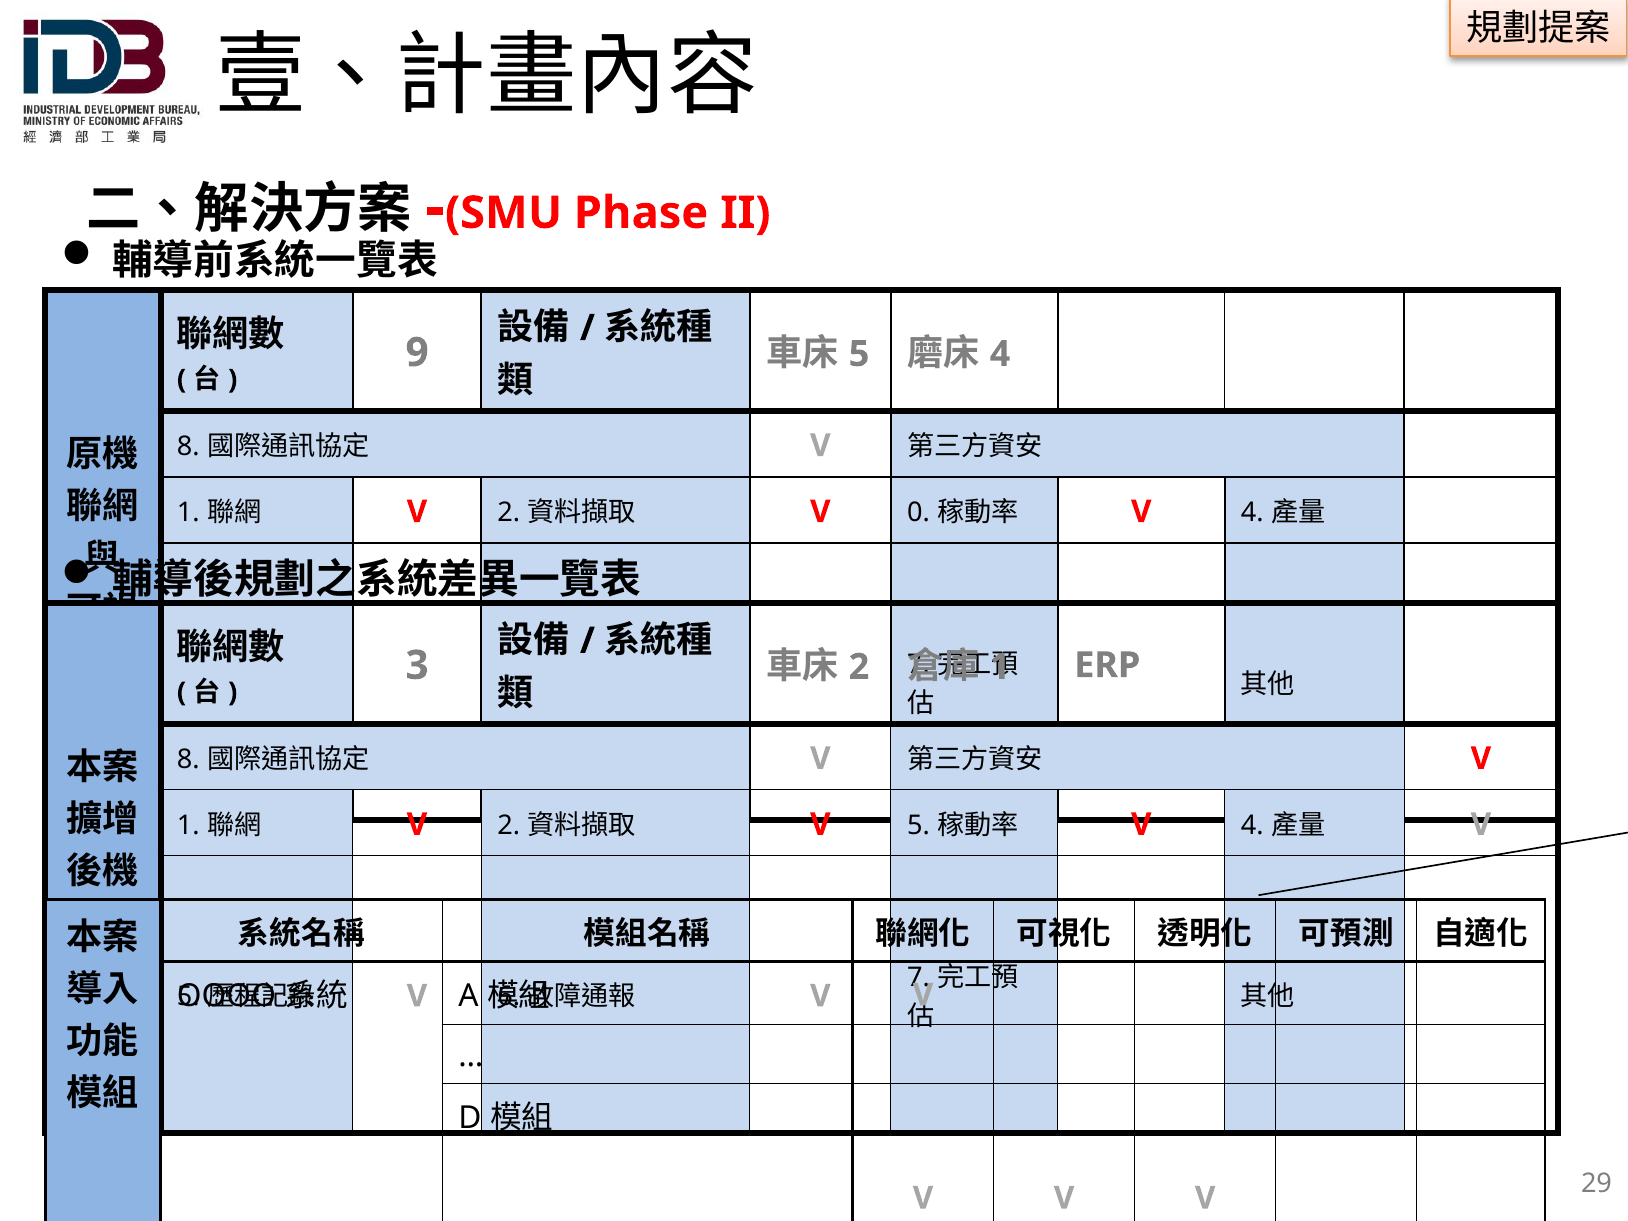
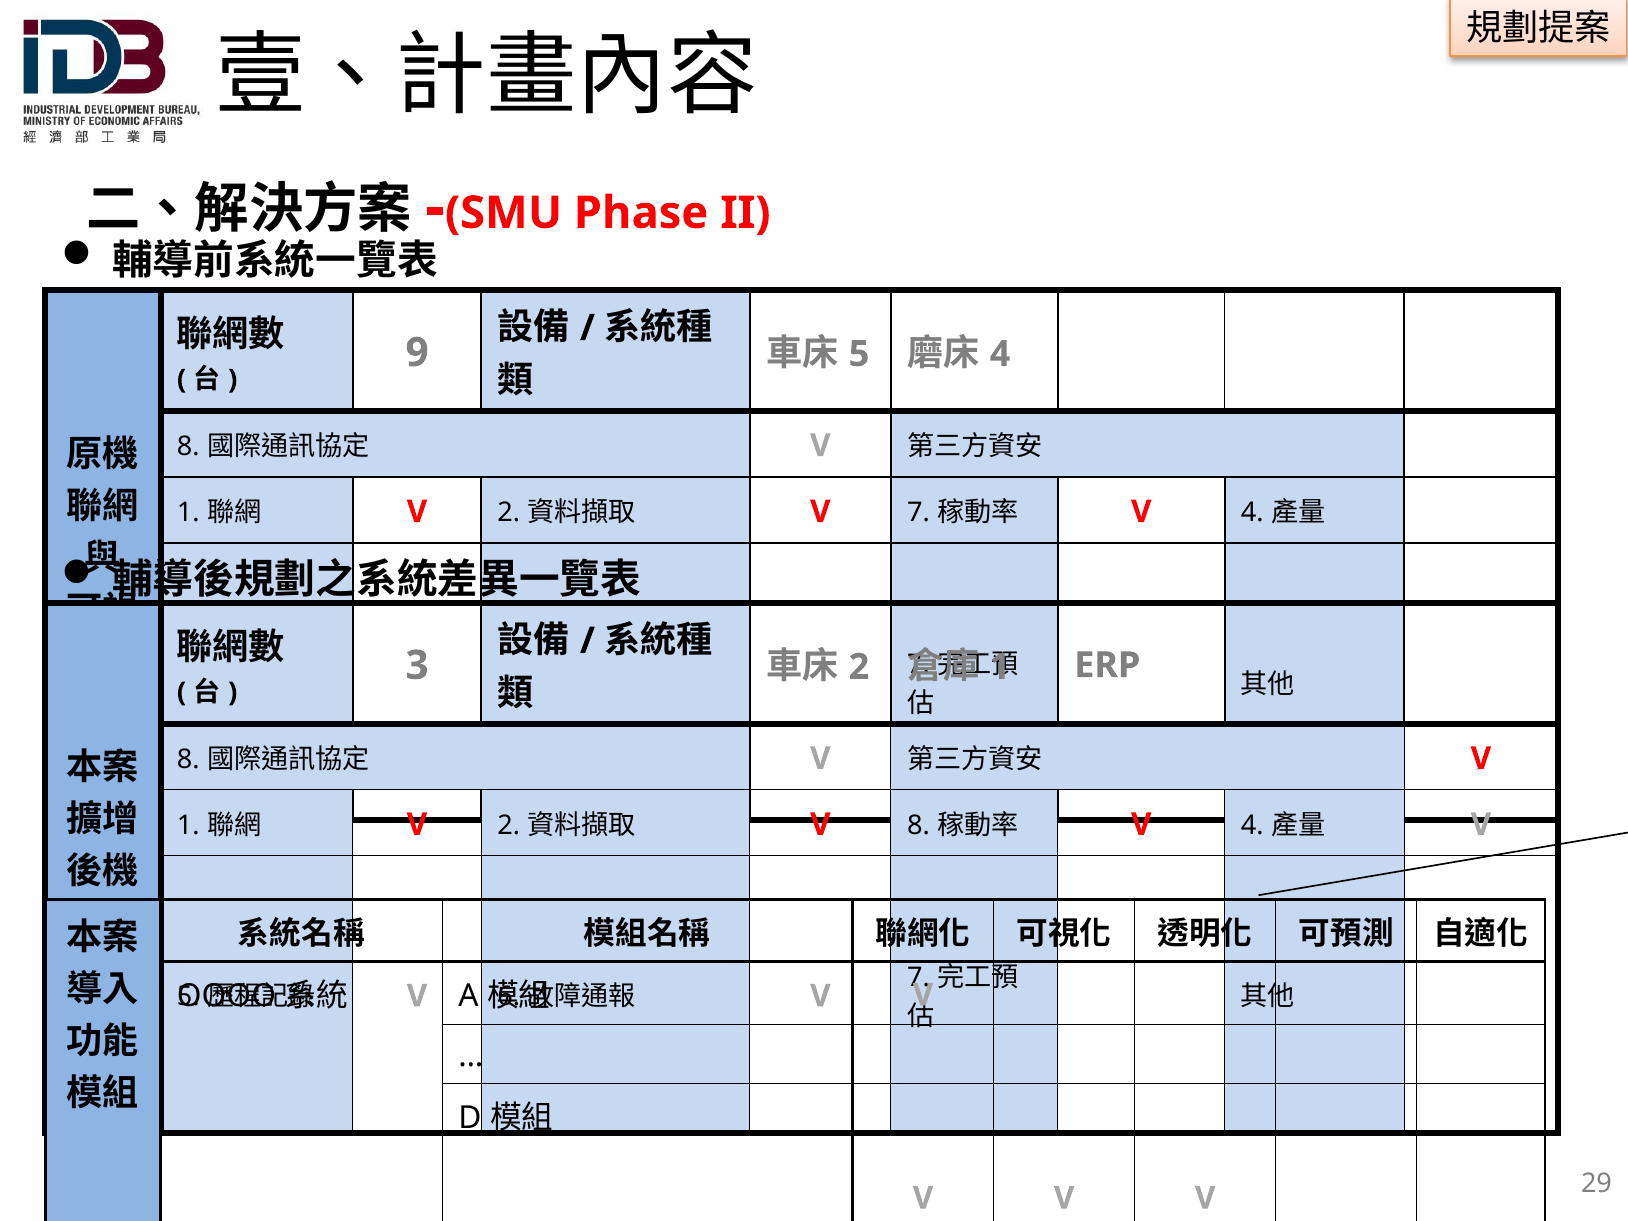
0: 0 -> 7 (918, 513)
5: 5 -> 8 (918, 825)
